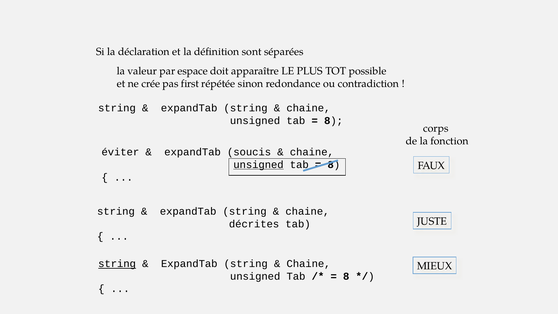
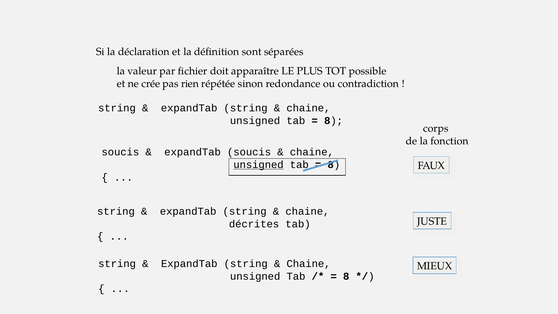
espace: espace -> fichier (193, 71)
first: first -> rien (190, 84)
éviter: éviter -> soucis (120, 152)
string underline: present -> none (117, 264)
